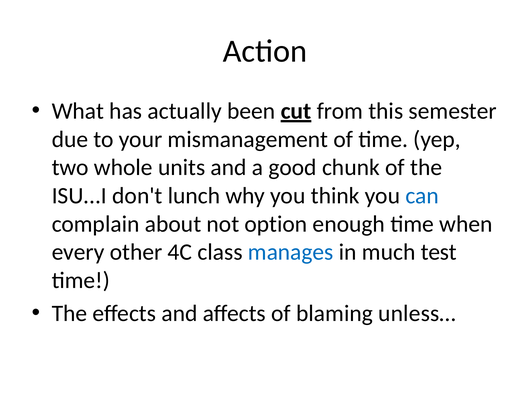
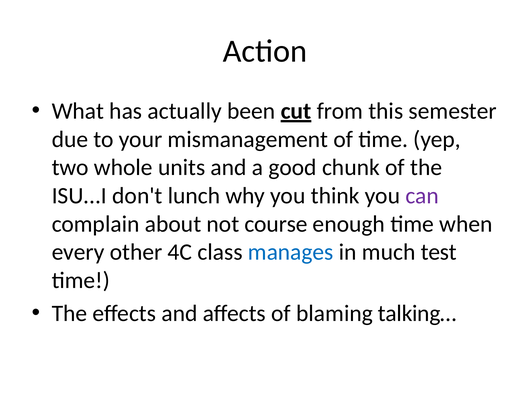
can colour: blue -> purple (422, 196)
option: option -> course (276, 224)
unless…: unless… -> talking… (417, 314)
